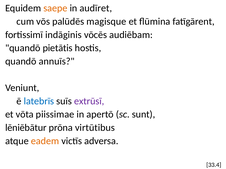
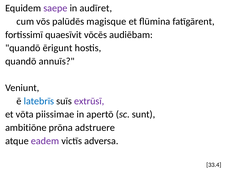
saepe colour: orange -> purple (55, 8)
indāginis: indāginis -> quaesīvit (63, 35)
pietātis: pietātis -> ērigunt (58, 48)
lēniēbātur: lēniēbātur -> ambitiōne (26, 128)
virtūtibus: virtūtibus -> adstruere (95, 128)
eadem colour: orange -> purple (45, 141)
